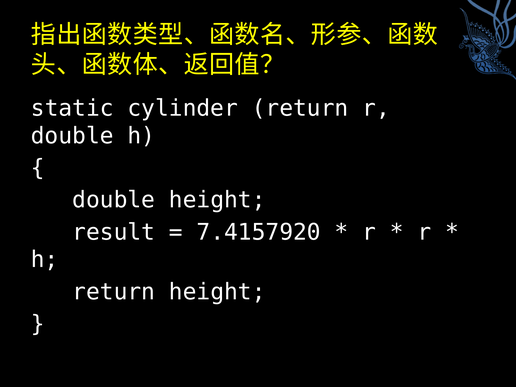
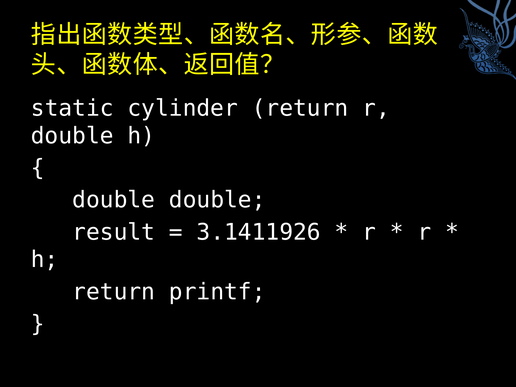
double height: height -> double (217, 200)
7.4157920: 7.4157920 -> 3.1411926 (259, 232)
return height: height -> printf (217, 292)
